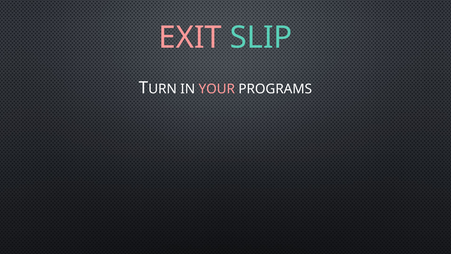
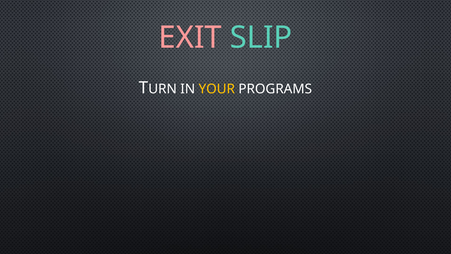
YOUR colour: pink -> yellow (217, 89)
